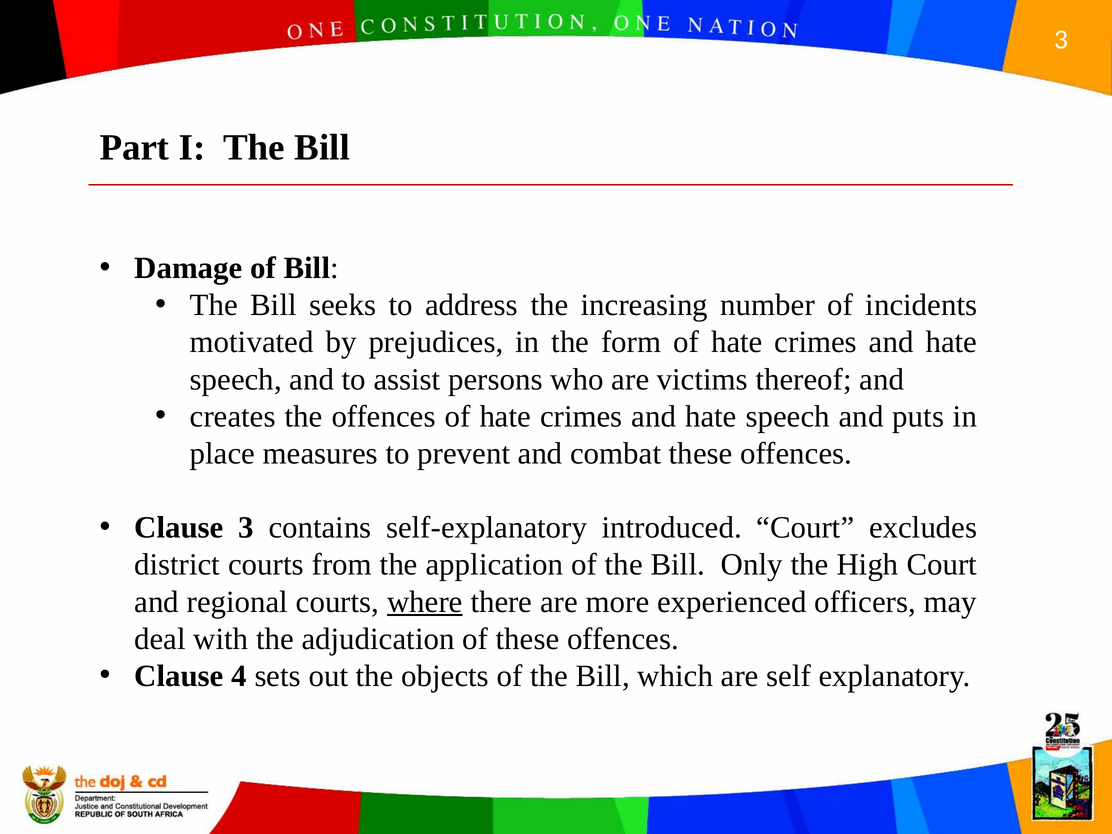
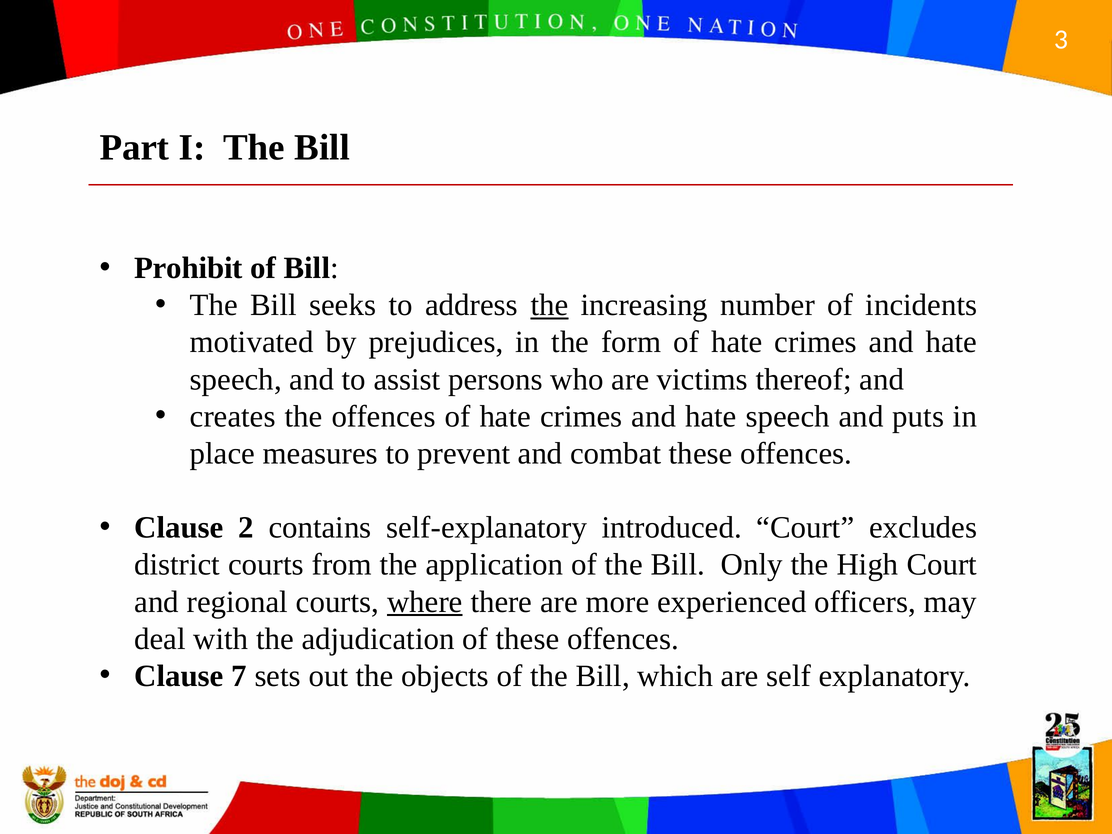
Damage: Damage -> Prohibit (188, 268)
the underline: none -> present (549, 305)
Clause 3: 3 -> 2 (246, 528)
4: 4 -> 7 (239, 676)
